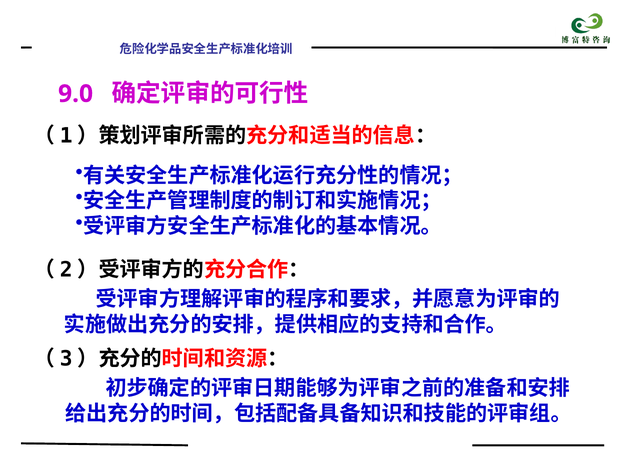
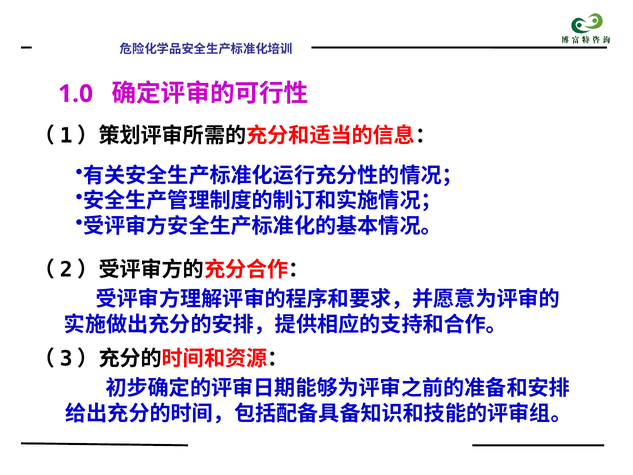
9.0: 9.0 -> 1.0 (76, 94)
